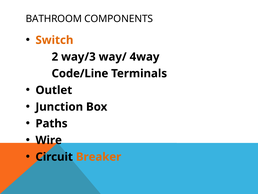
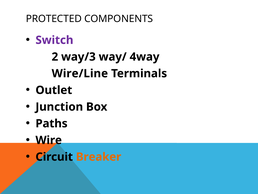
BATHROOM: BATHROOM -> PROTECTED (54, 19)
Switch colour: orange -> purple (54, 40)
Code/Line: Code/Line -> Wire/Line (80, 73)
